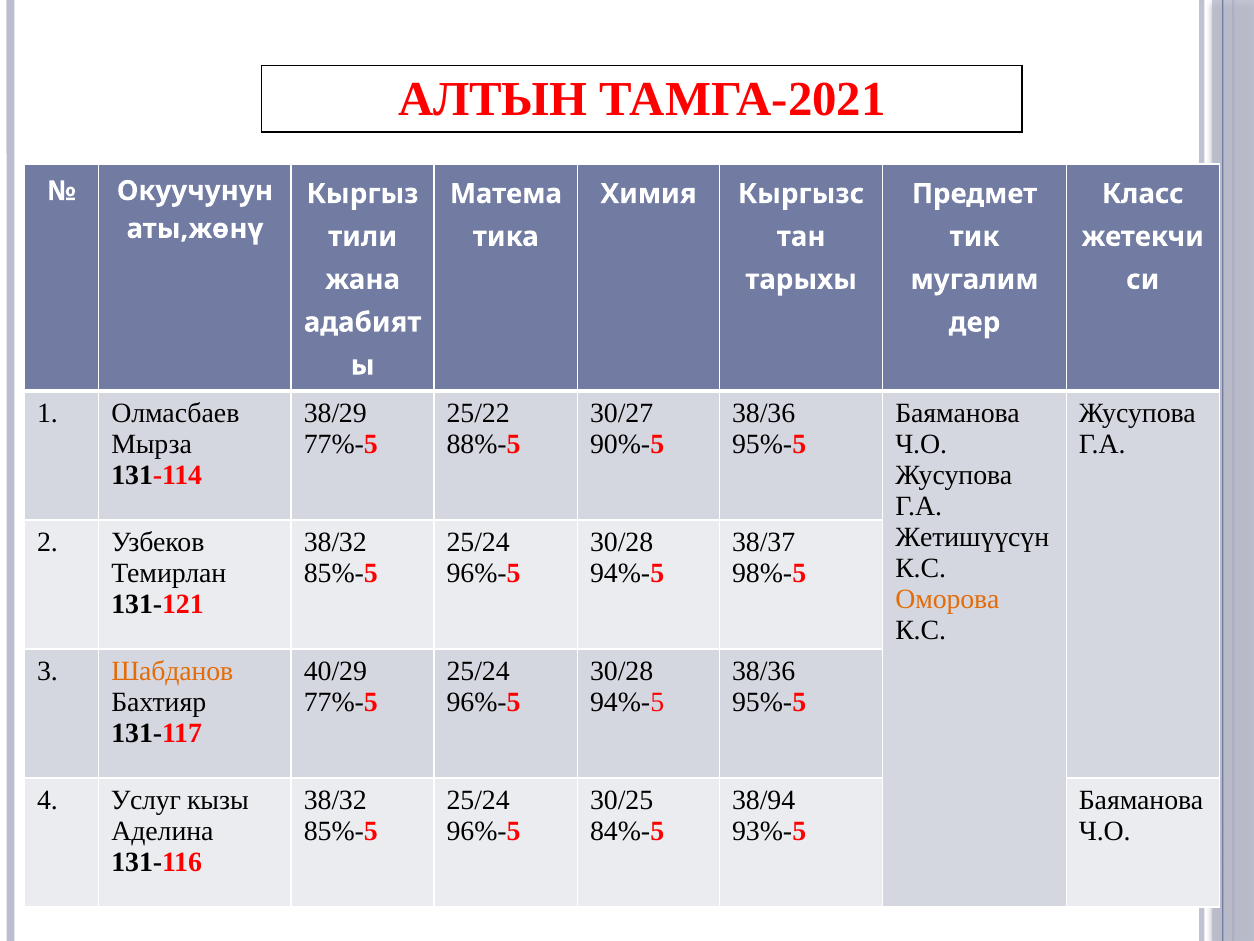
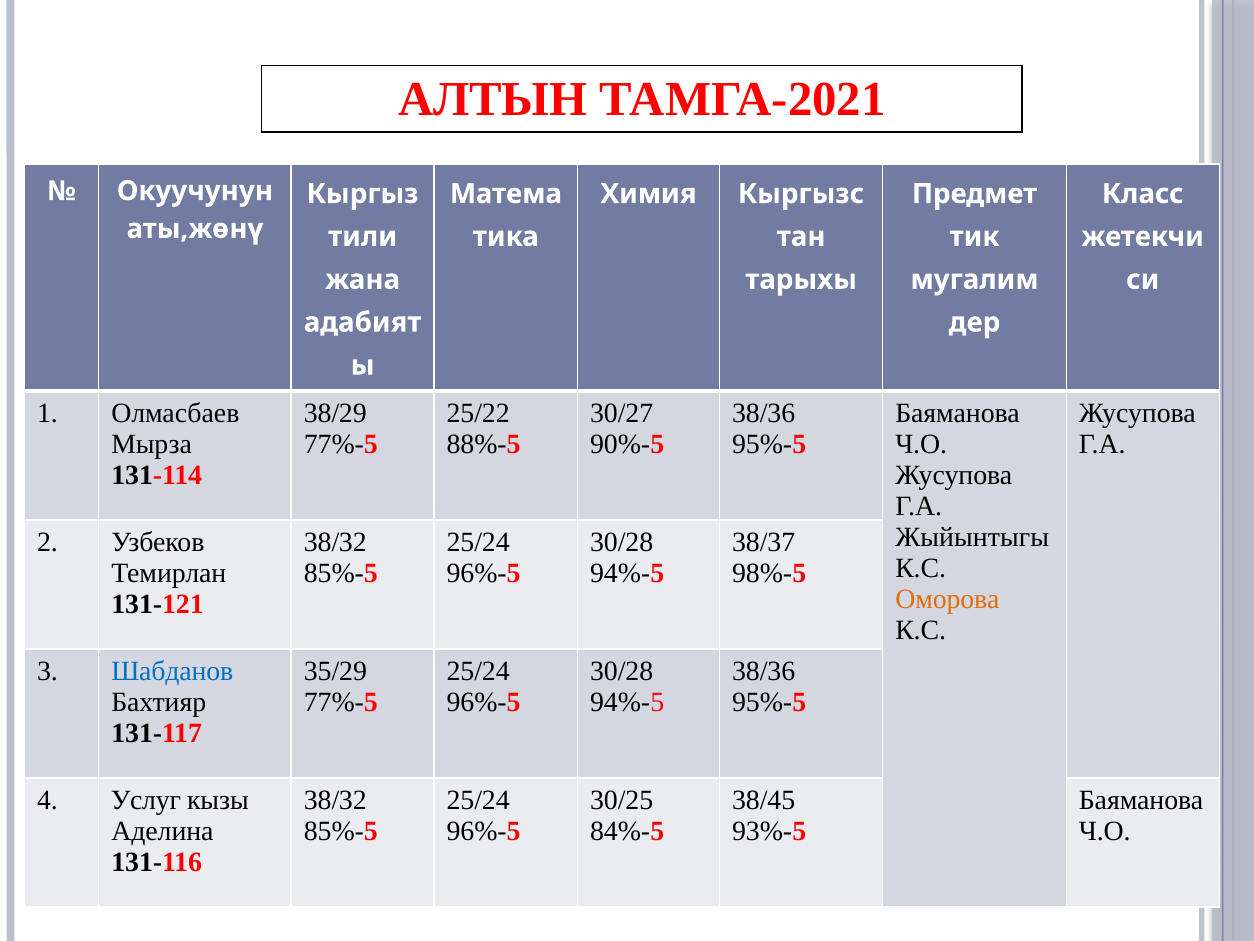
Жетишүүсүн: Жетишүүсүн -> Жыйынтыгы (972, 537)
Шабданов colour: orange -> blue (172, 671)
40/29: 40/29 -> 35/29 (335, 671)
38/94: 38/94 -> 38/45 (764, 799)
